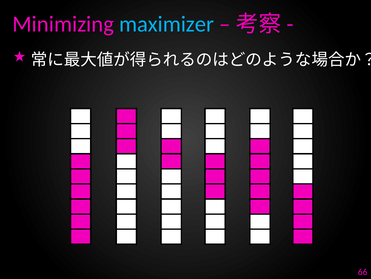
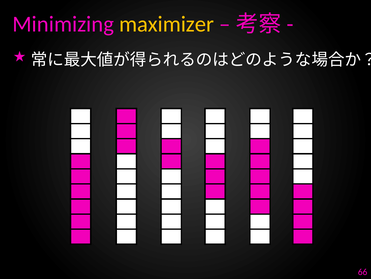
maximizer colour: light blue -> yellow (167, 24)
